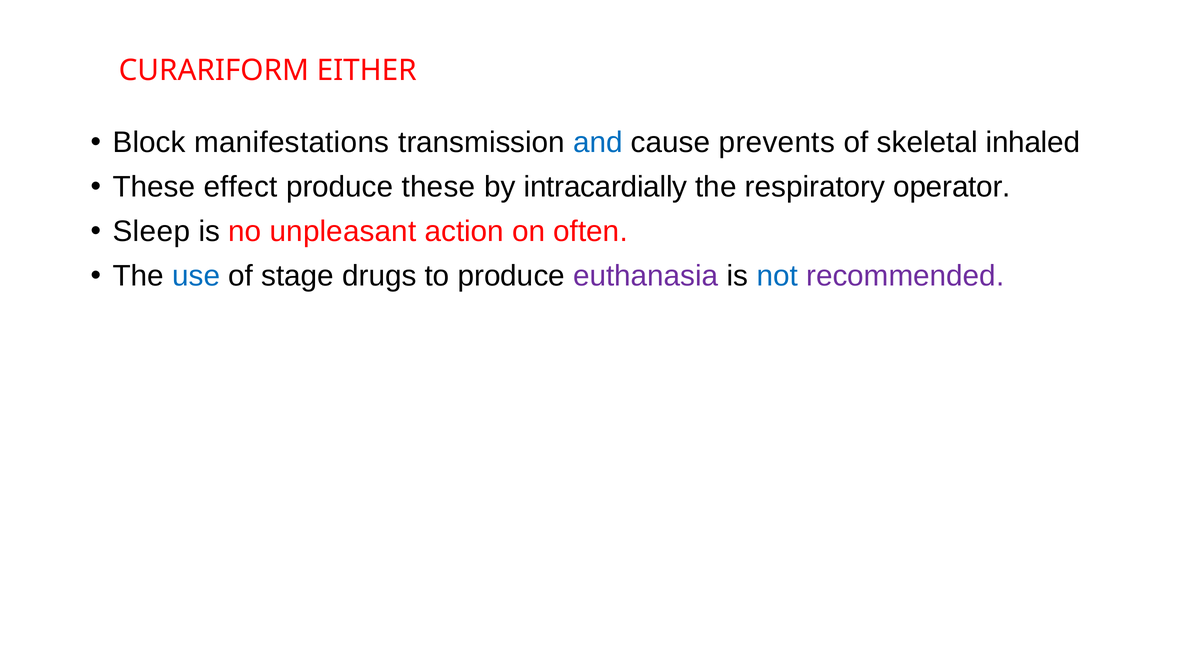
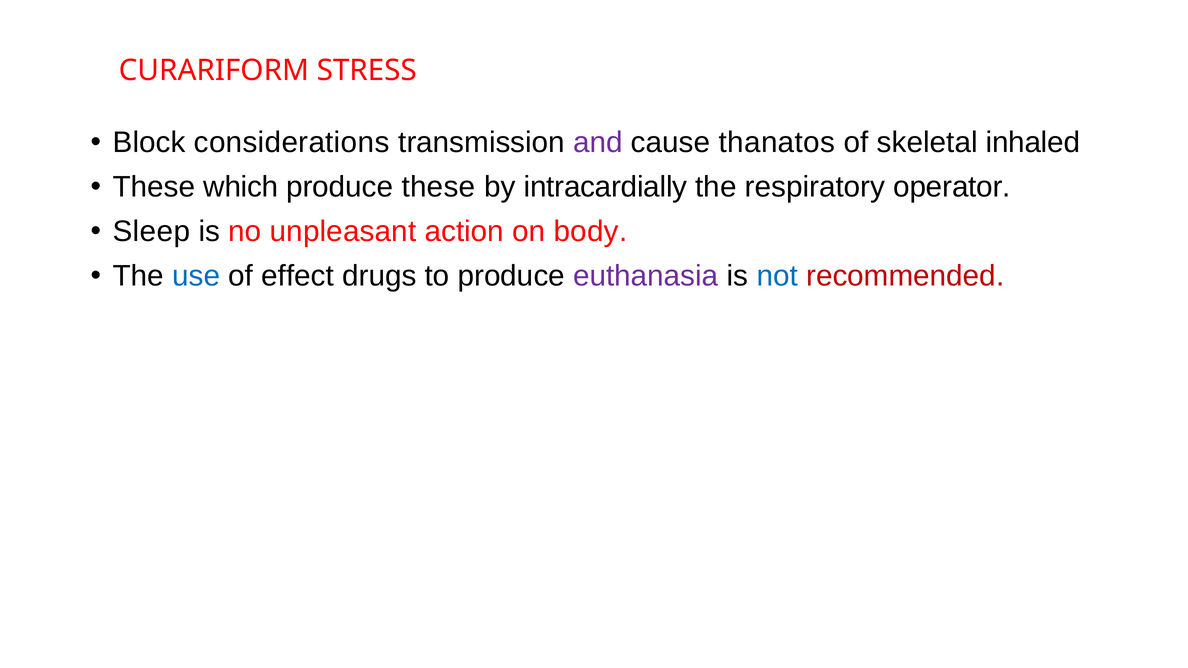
EITHER: EITHER -> STRESS (367, 70)
manifestations: manifestations -> considerations (292, 143)
and colour: blue -> purple (598, 143)
prevents: prevents -> thanatos (777, 143)
effect: effect -> which (241, 187)
often: often -> body (590, 232)
stage: stage -> effect (298, 276)
recommended colour: purple -> red (905, 276)
